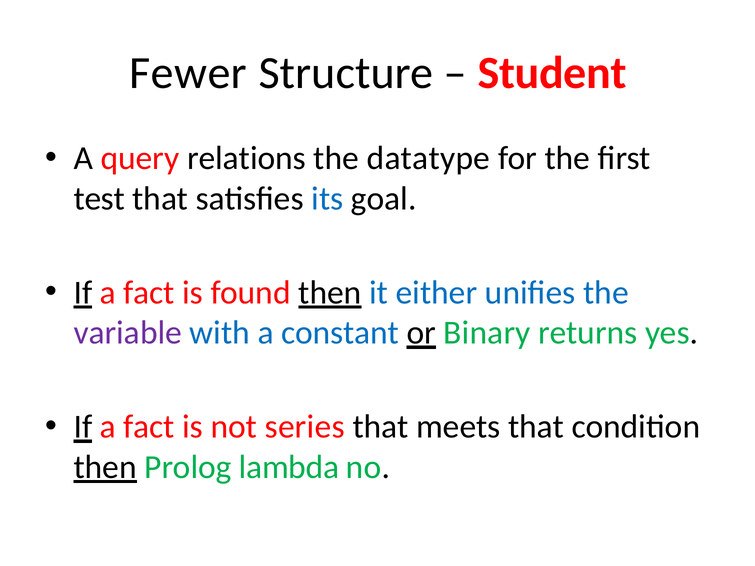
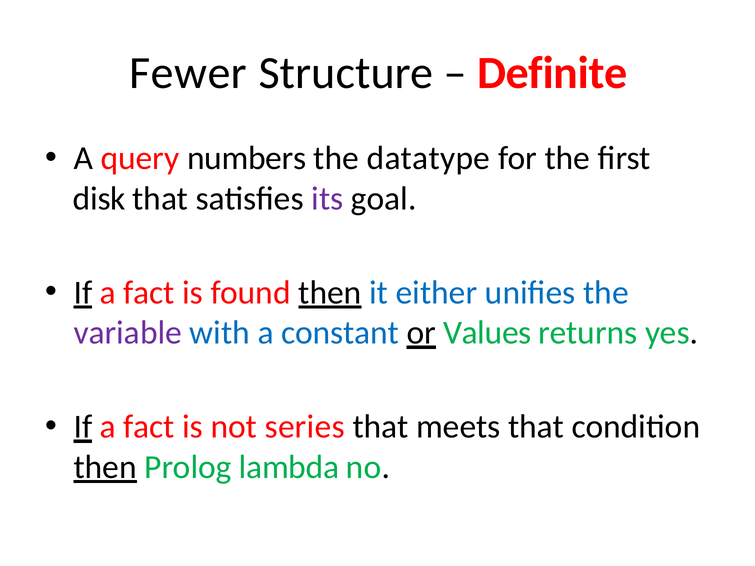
Student: Student -> Definite (552, 73)
relations: relations -> numbers (247, 158)
test: test -> disk (99, 199)
its colour: blue -> purple (327, 199)
Binary: Binary -> Values (487, 333)
